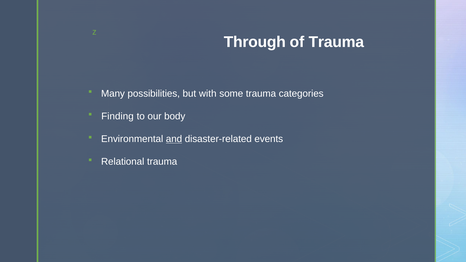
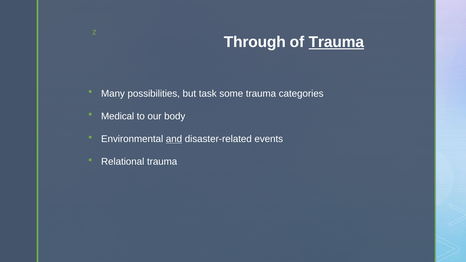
Trauma underline: none -> present (336, 42)
with: with -> task (208, 94)
Finding: Finding -> Medical (118, 116)
